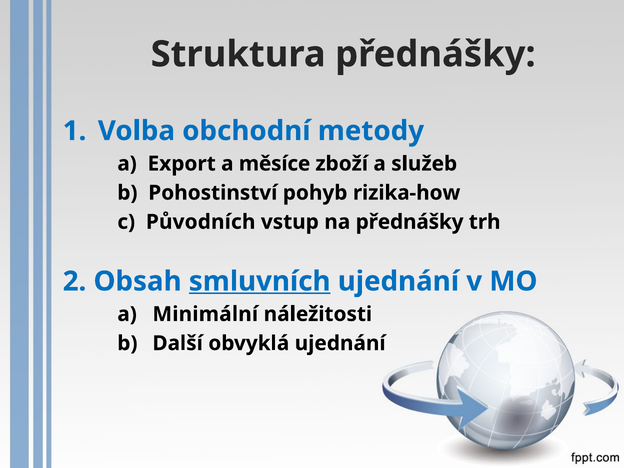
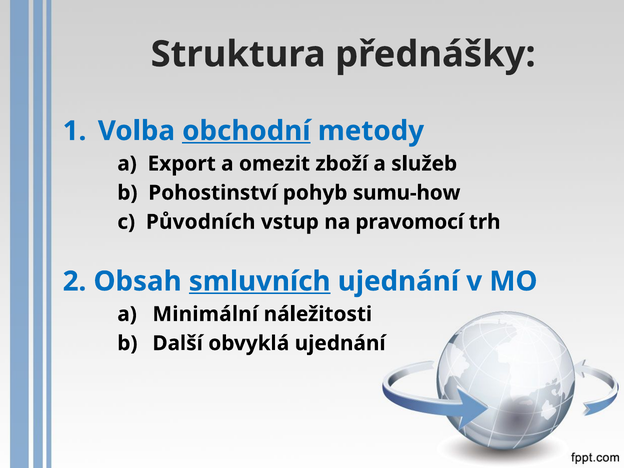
obchodní underline: none -> present (246, 131)
měsíce: měsíce -> omezit (274, 164)
rizika-how: rizika-how -> sumu-how (407, 193)
na přednášky: přednášky -> pravomocí (410, 222)
